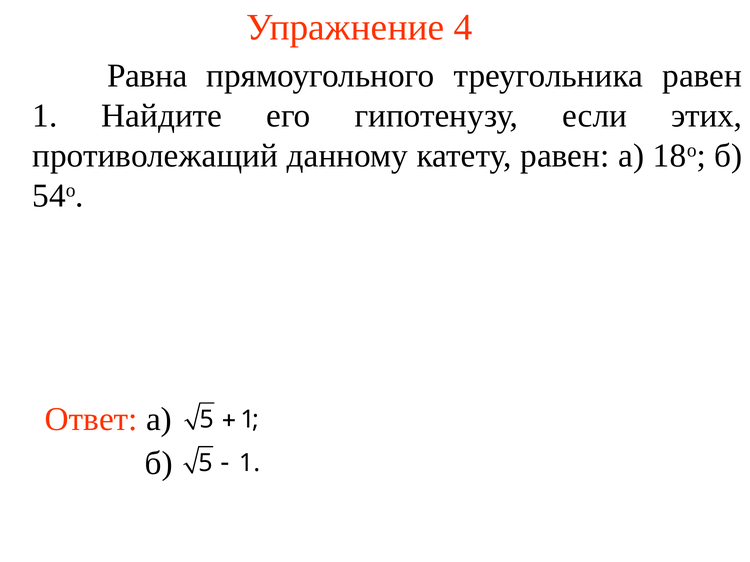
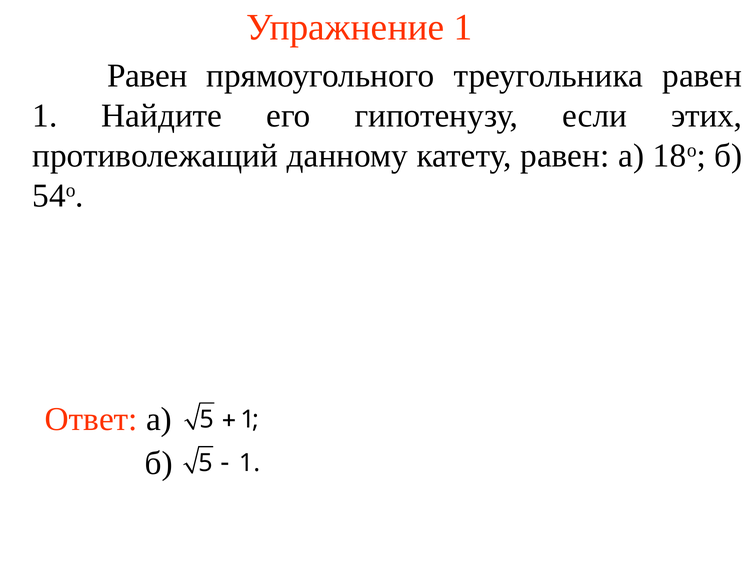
Упражнение 4: 4 -> 1 (463, 28)
Равна: Равна -> Равен (147, 76)
